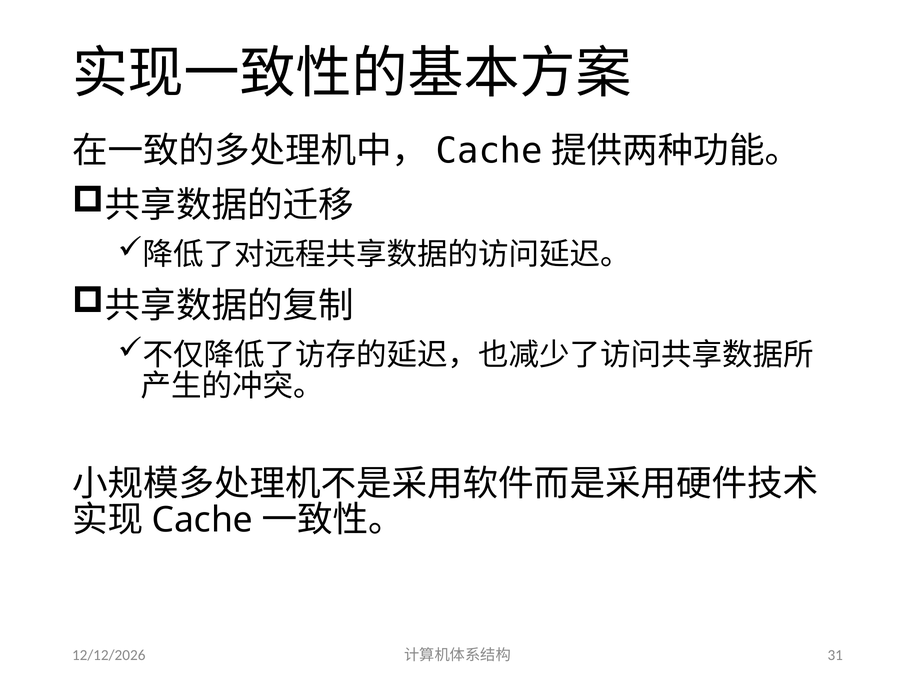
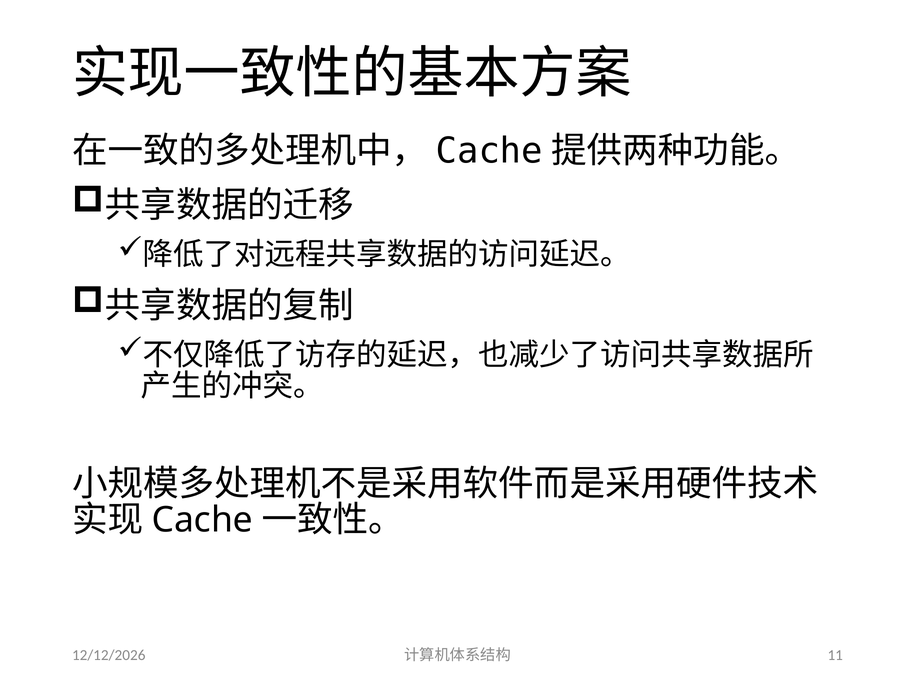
31: 31 -> 11 (835, 655)
